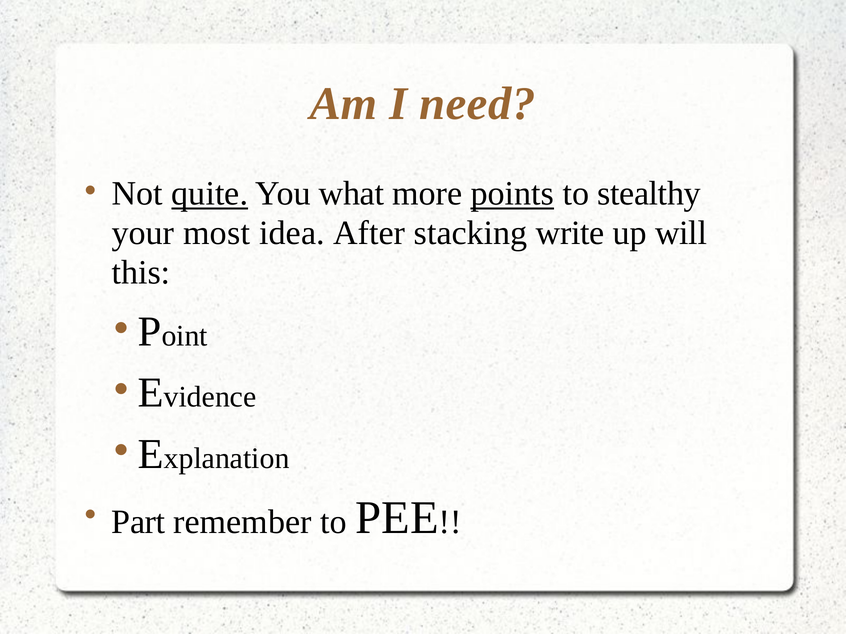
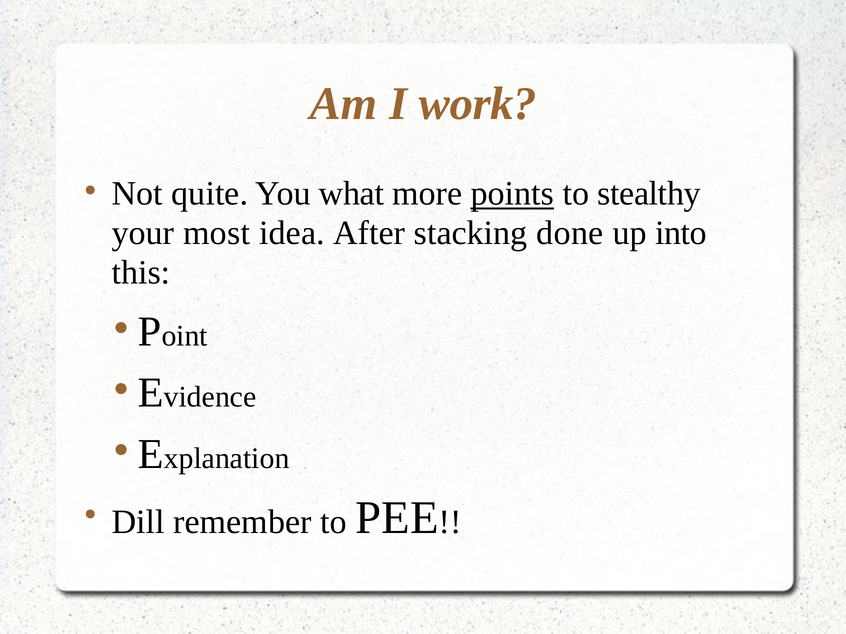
need: need -> work (478, 104)
quite underline: present -> none (210, 194)
write: write -> done (570, 233)
will: will -> into (681, 233)
Part: Part -> Dill (138, 522)
